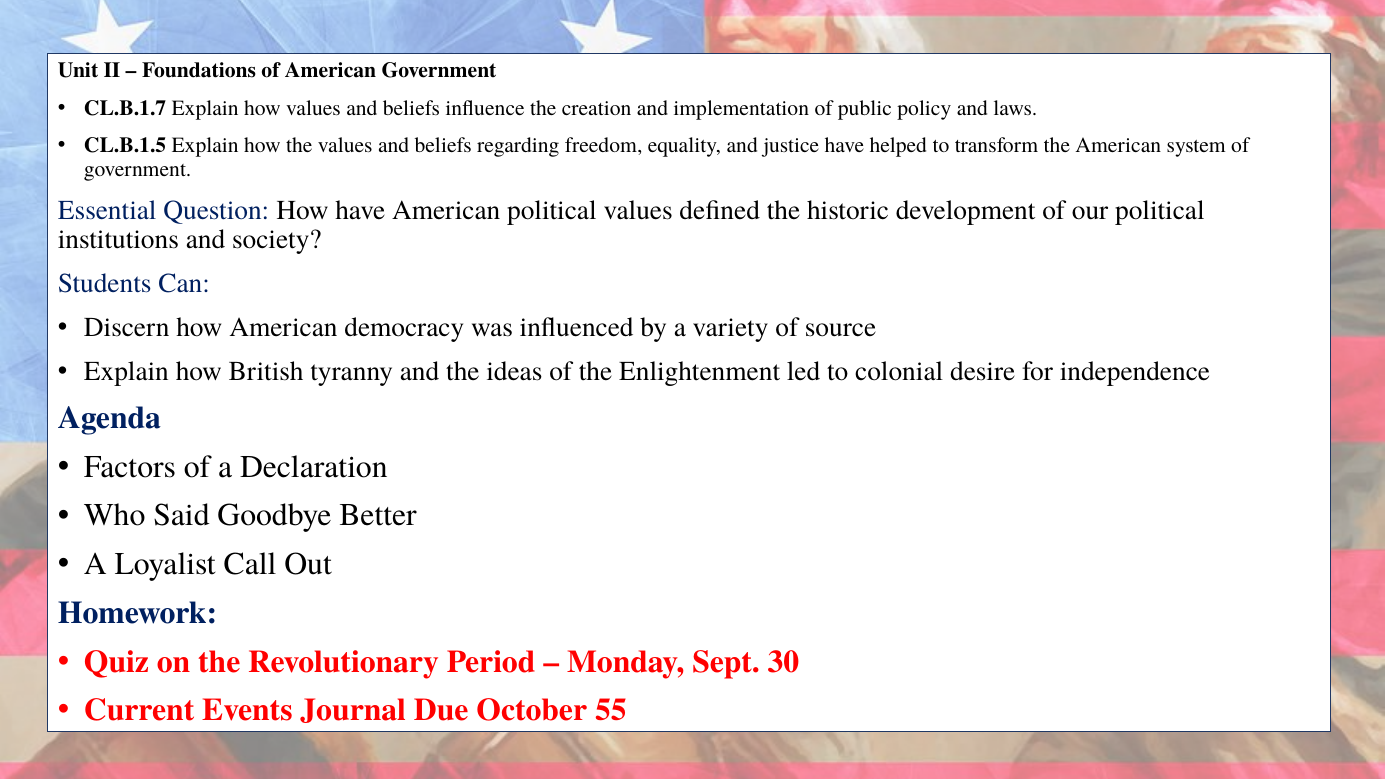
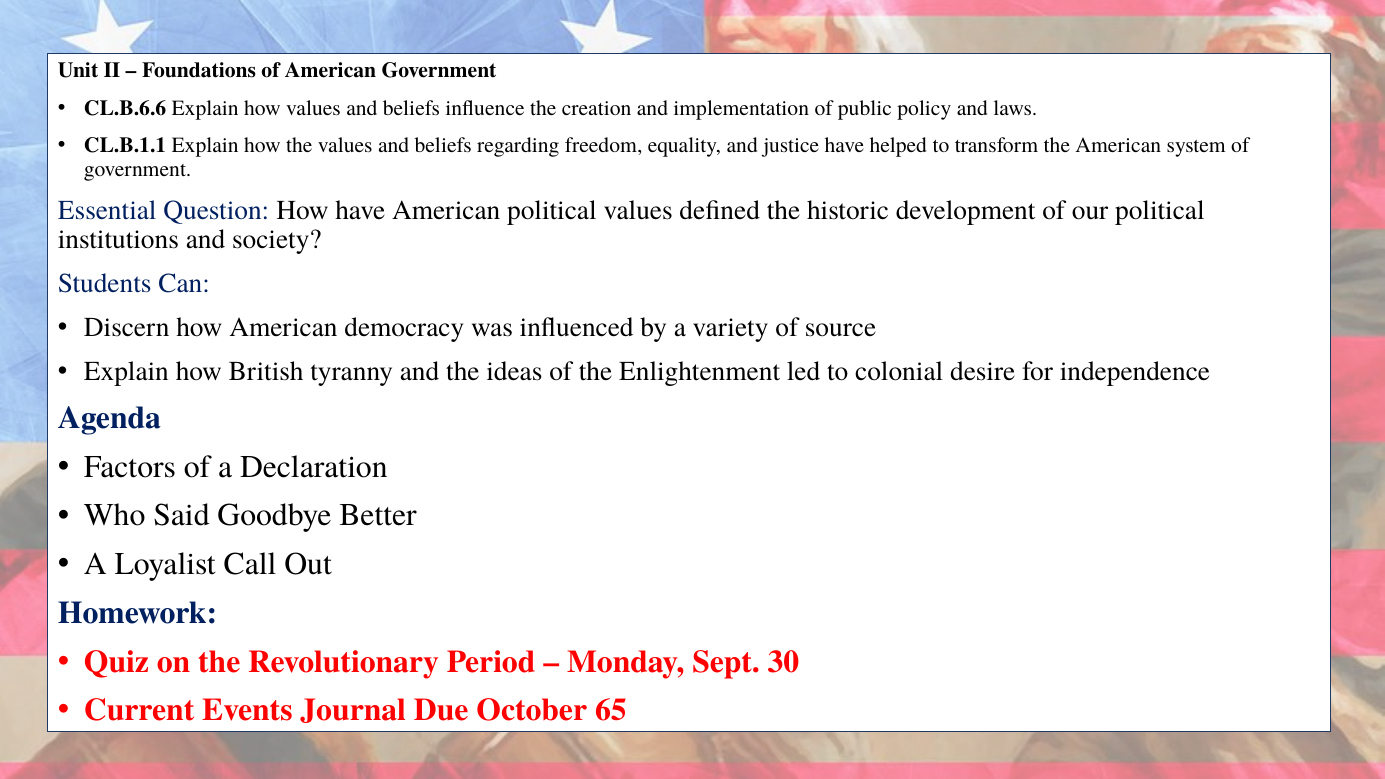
CL.B.1.7: CL.B.1.7 -> CL.B.6.6 (125, 108)
CL.B.1.5: CL.B.1.5 -> CL.B.1.1 (125, 146)
55: 55 -> 65 (611, 710)
